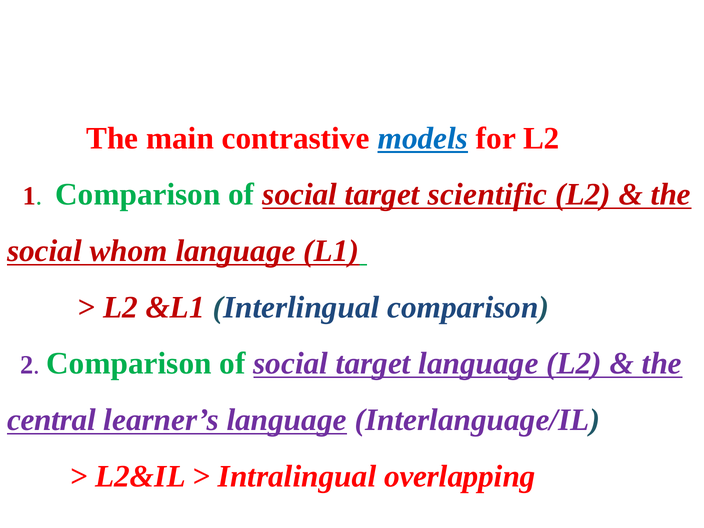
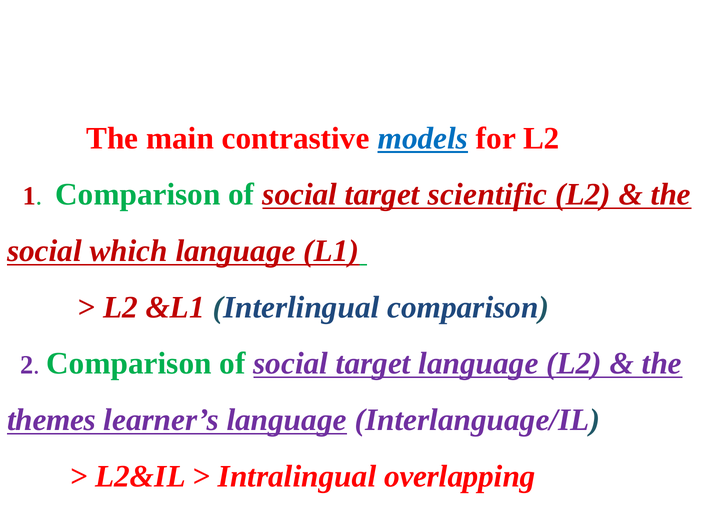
whom: whom -> which (129, 251)
central: central -> themes (51, 420)
